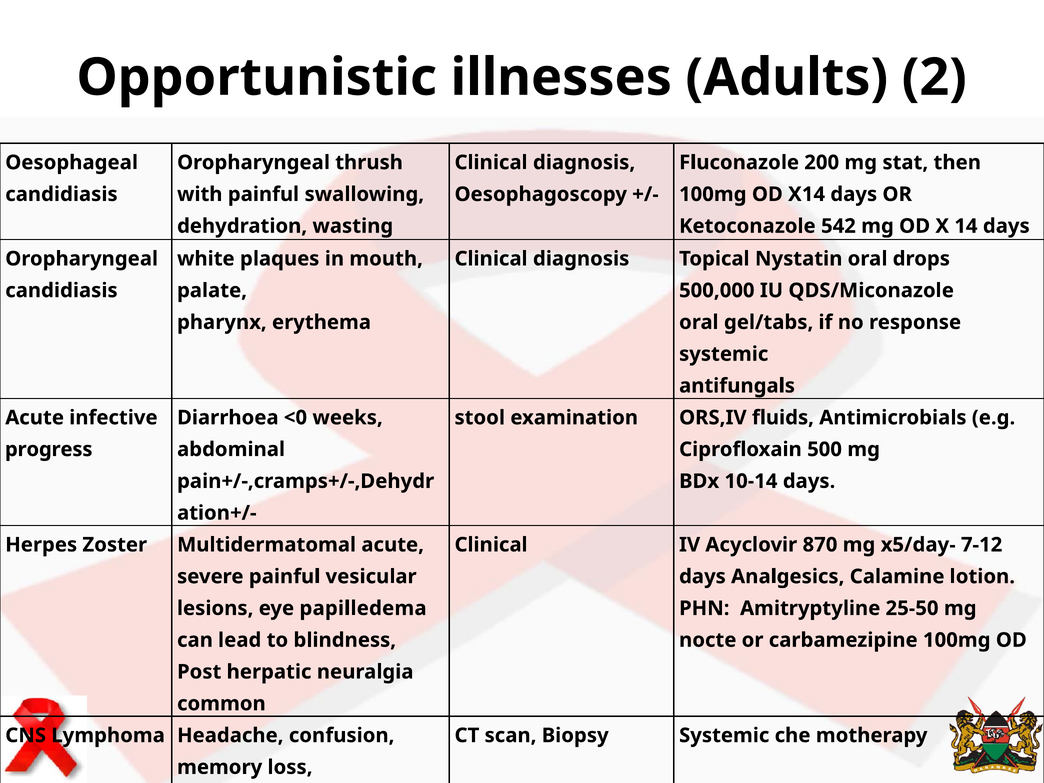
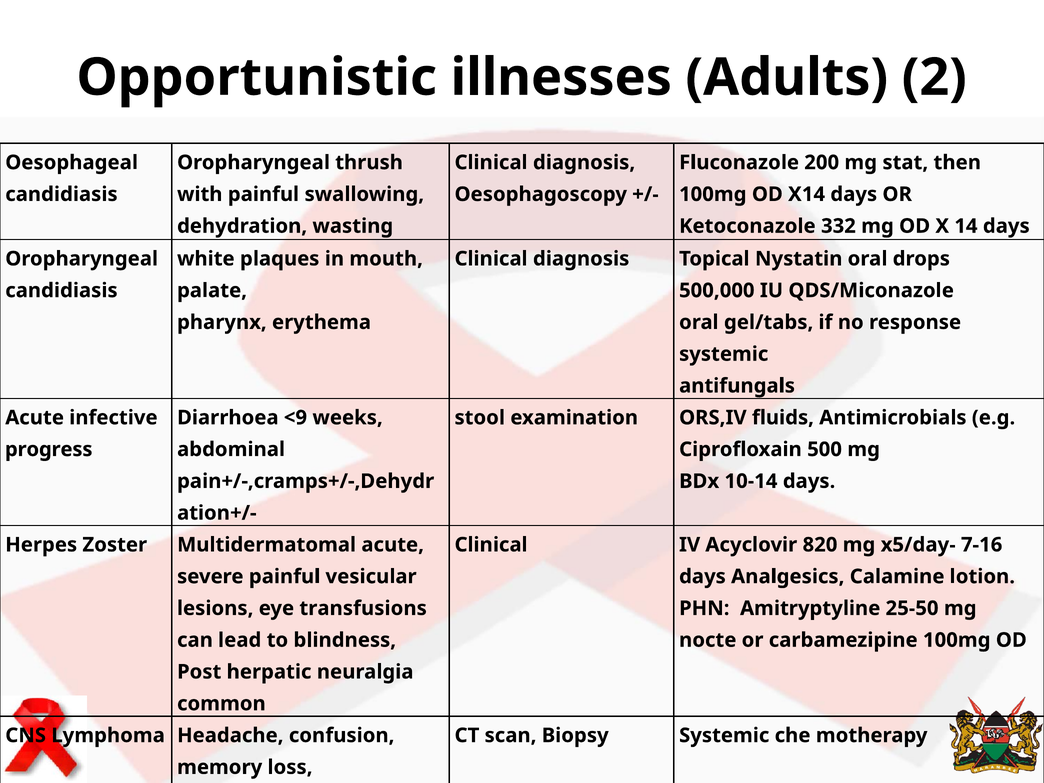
542: 542 -> 332 (838, 226)
<0: <0 -> <9 (295, 418)
870: 870 -> 820 (820, 545)
7-12: 7-12 -> 7-16 (982, 545)
papilledema: papilledema -> transfusions (363, 608)
